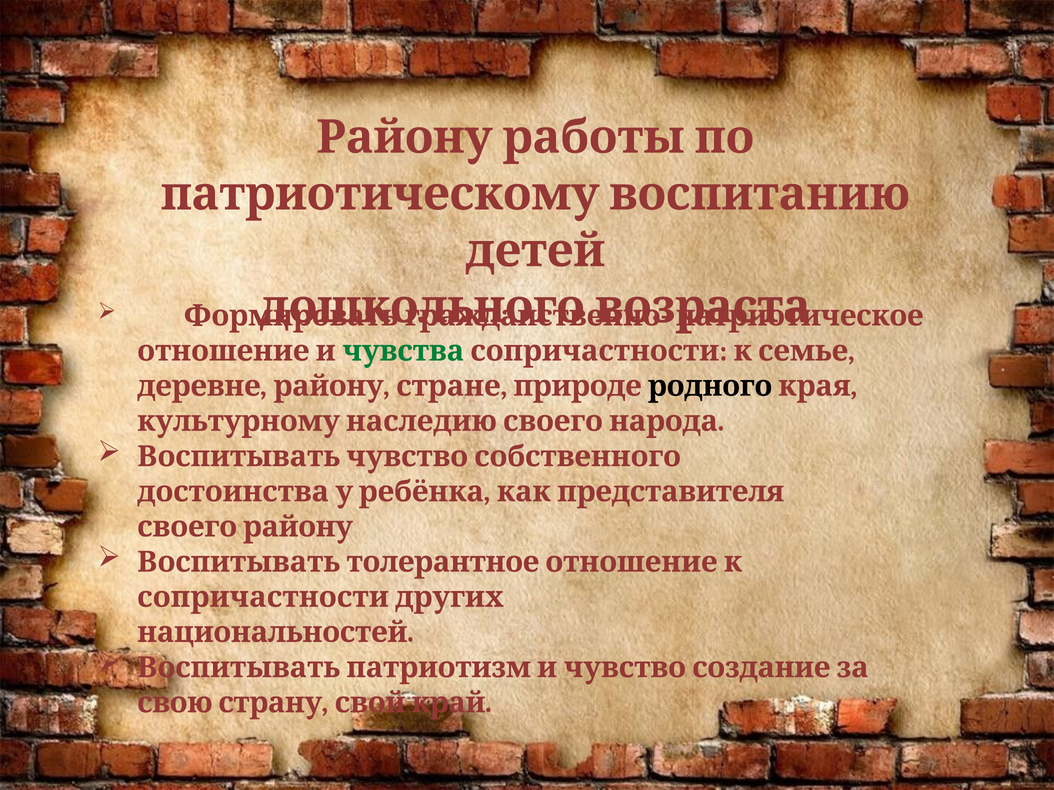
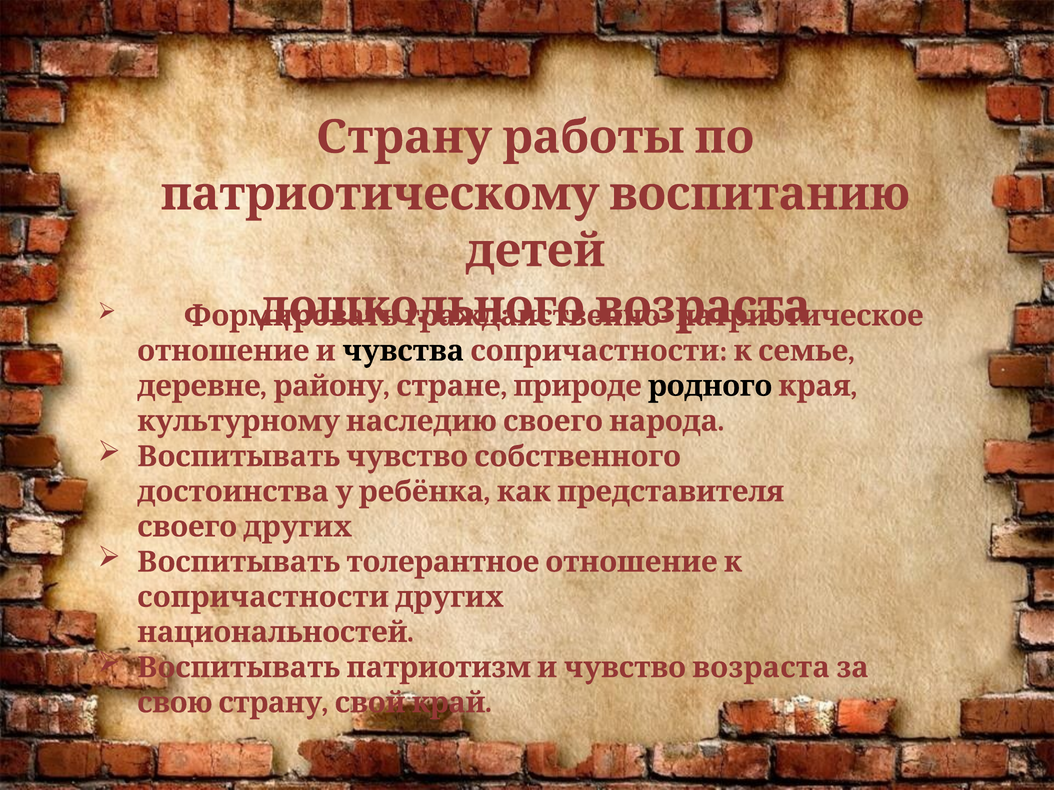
Району: Району -> Страну (404, 137)
чувства colour: green -> black (403, 351)
своего району: району -> других (298, 527)
чувство создание: создание -> возраста (761, 668)
